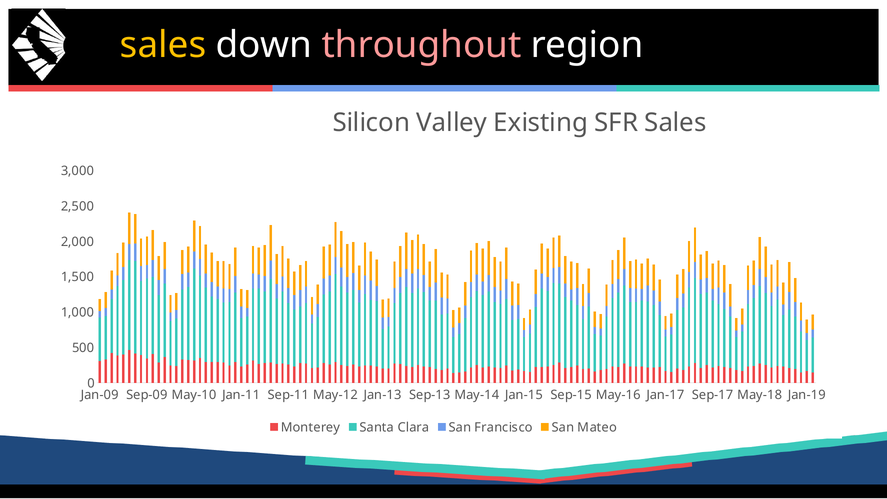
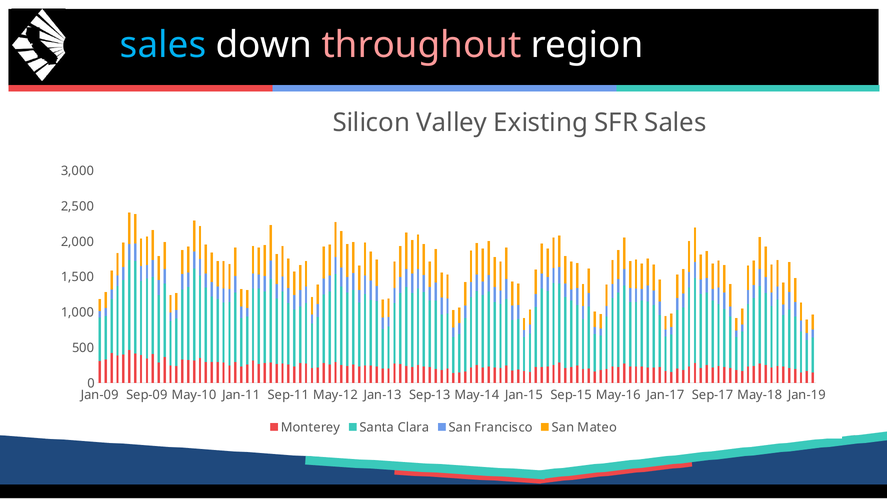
sales colour: yellow -> light blue (163, 45)
